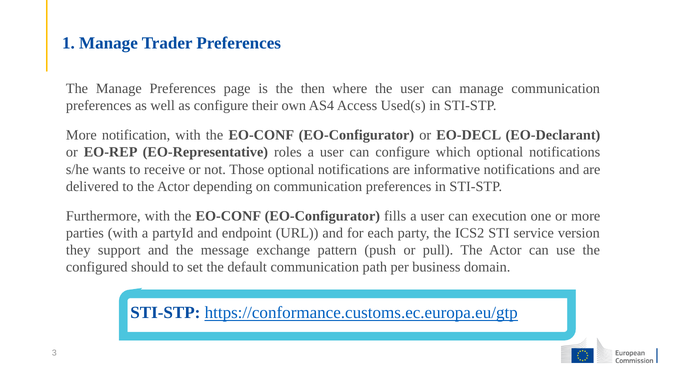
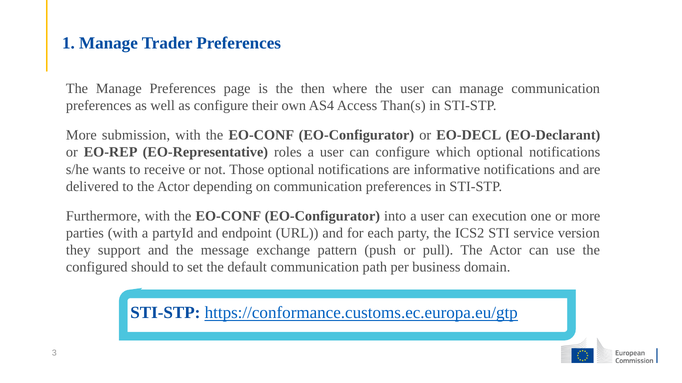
Used(s: Used(s -> Than(s (403, 106)
notification: notification -> submission (136, 135)
fills: fills -> into (395, 216)
